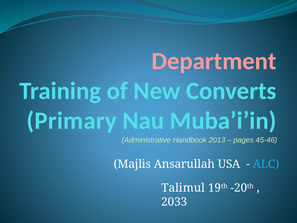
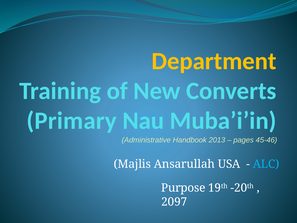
Department colour: pink -> yellow (214, 61)
Talimul: Talimul -> Purpose (183, 188)
2033: 2033 -> 2097 (174, 202)
